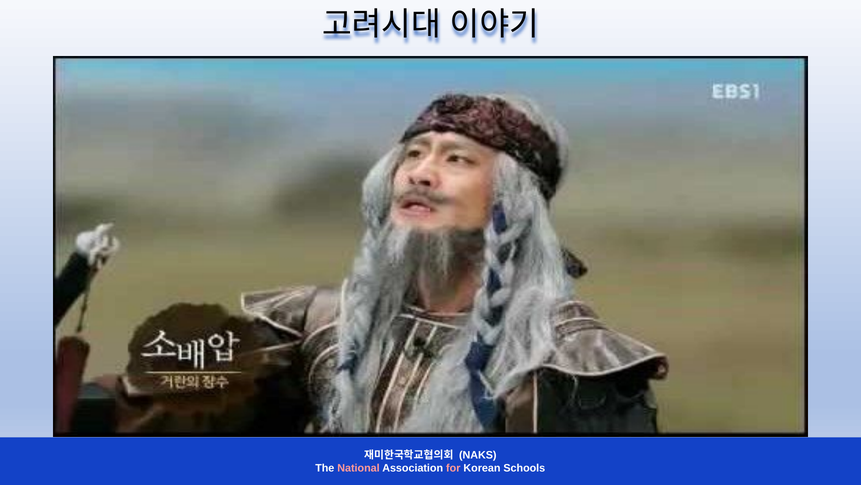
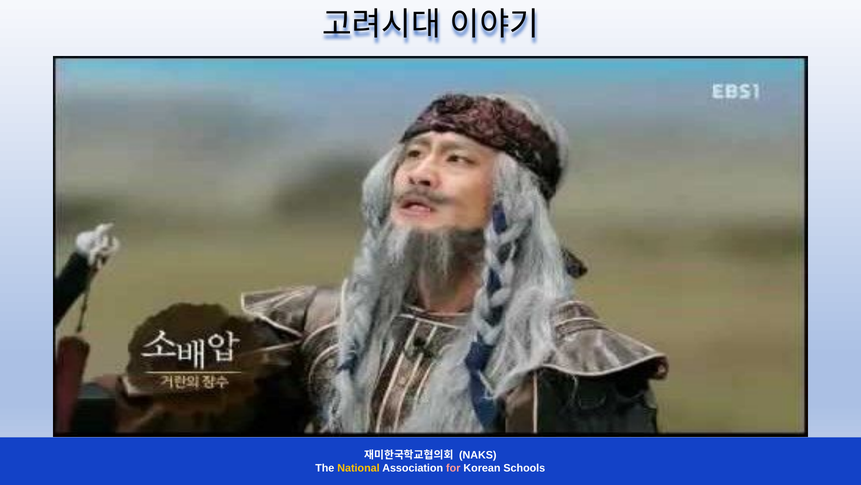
National colour: pink -> yellow (358, 468)
